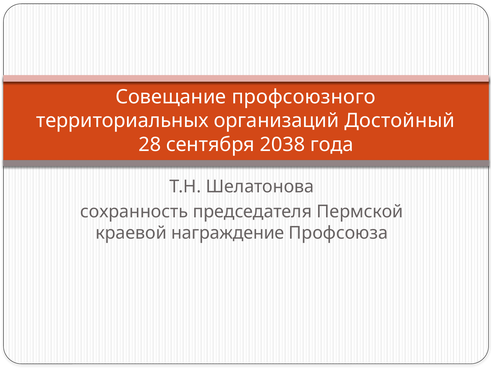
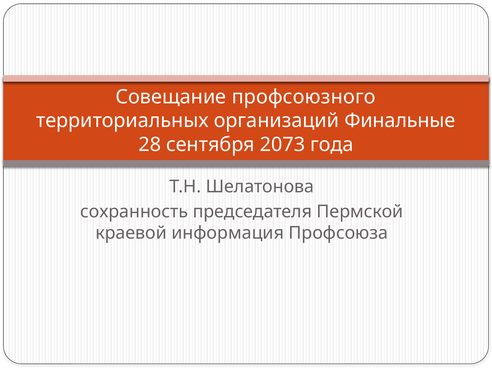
Достойный: Достойный -> Финальные (400, 121)
2038: 2038 -> 2073 (282, 144)
награждение: награждение -> информация (228, 233)
